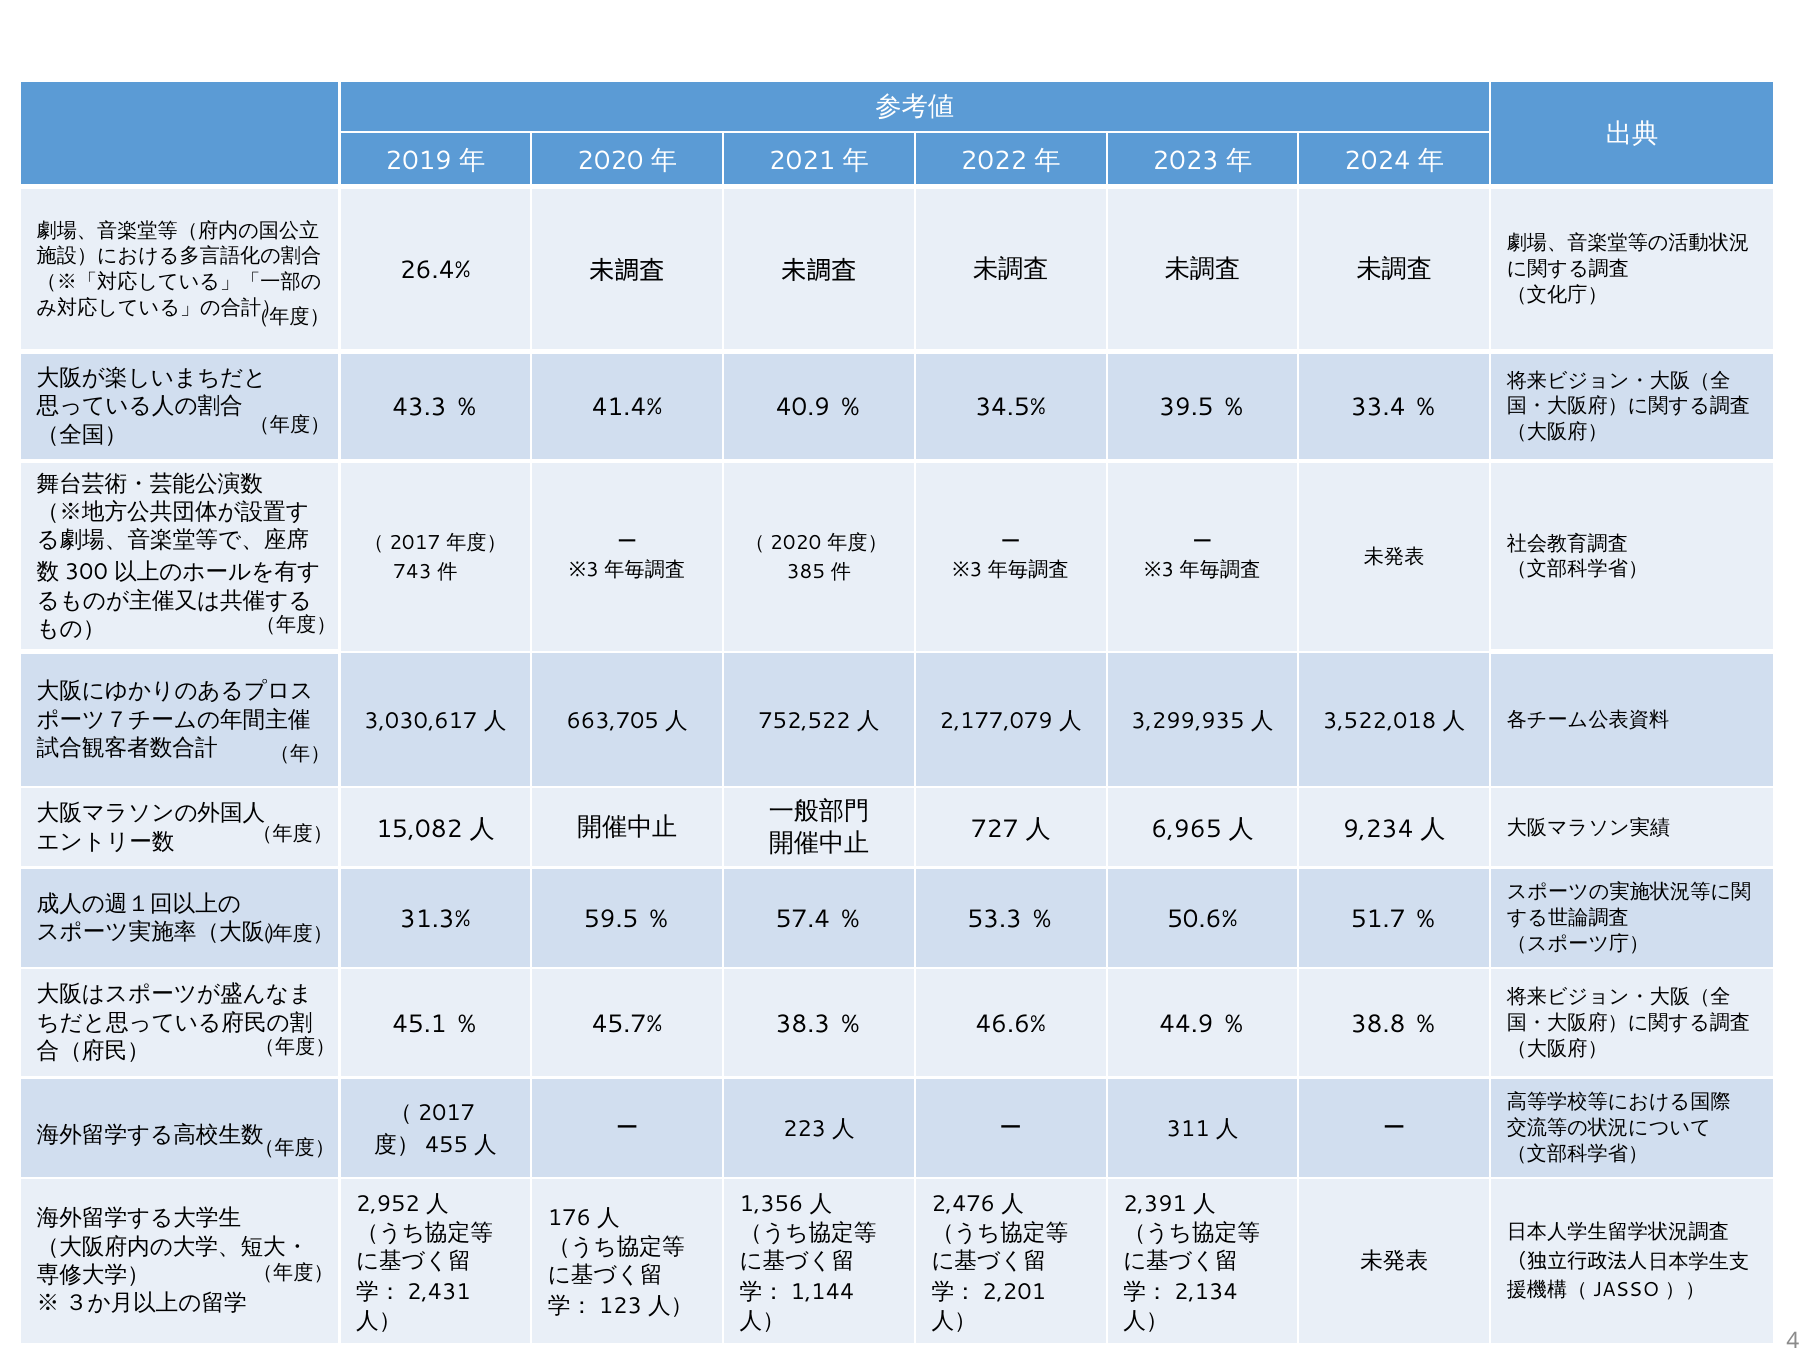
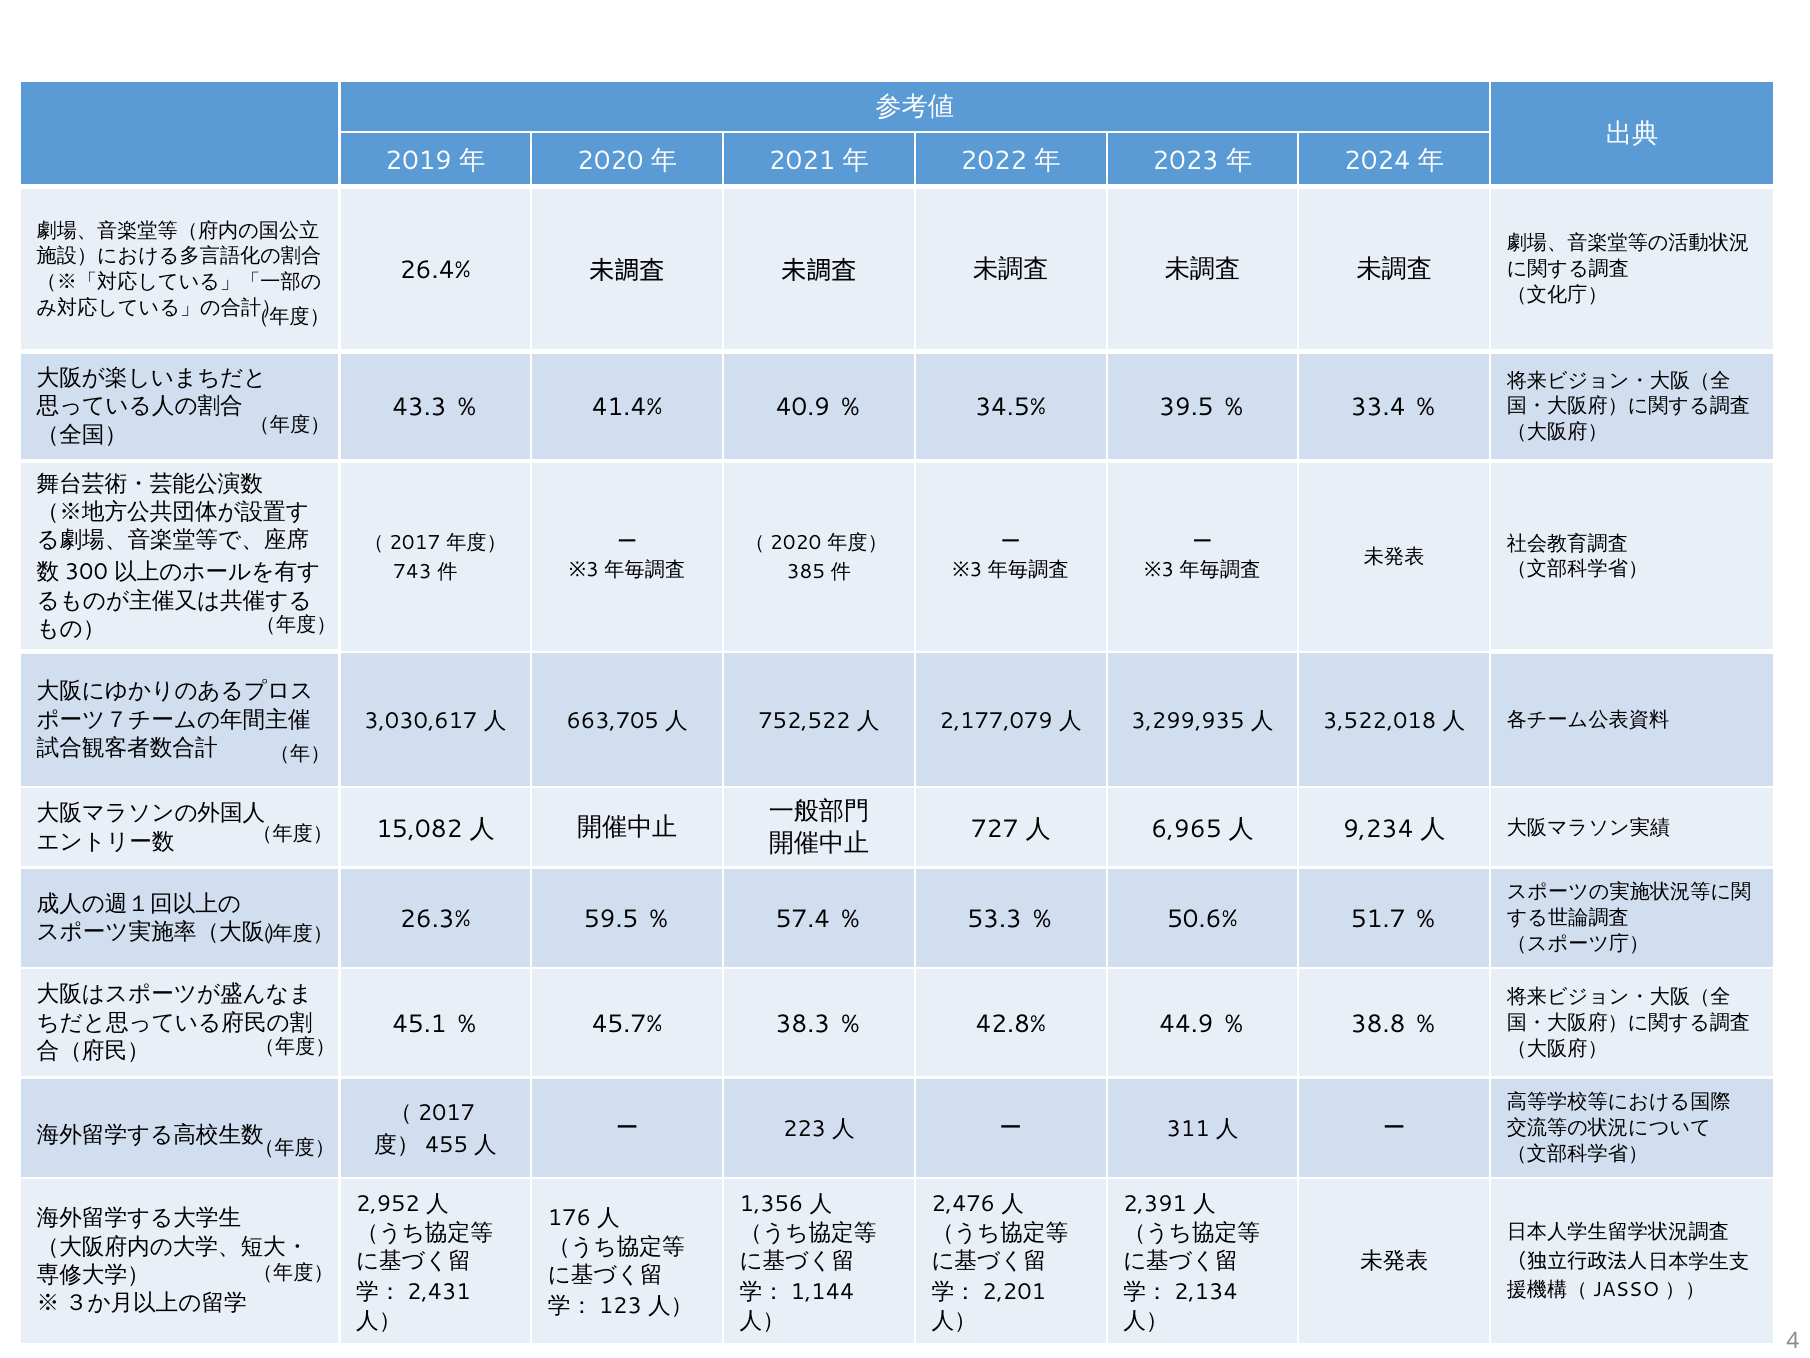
31.3%: 31.3% -> 26.3% (435, 919)
46.6%: 46.6% -> 42.8% (1011, 1024)
